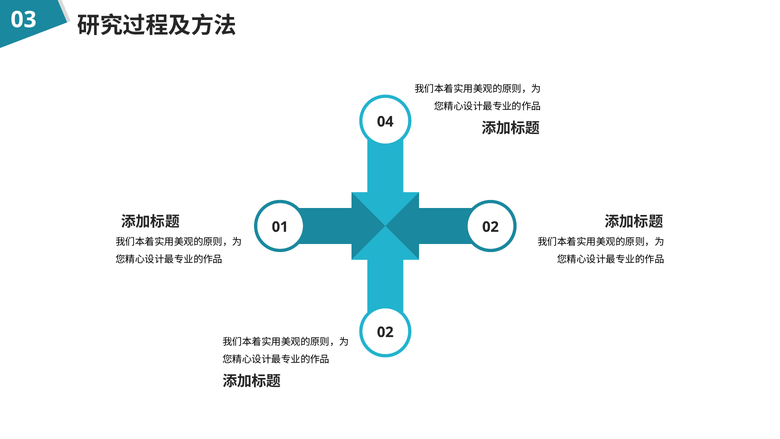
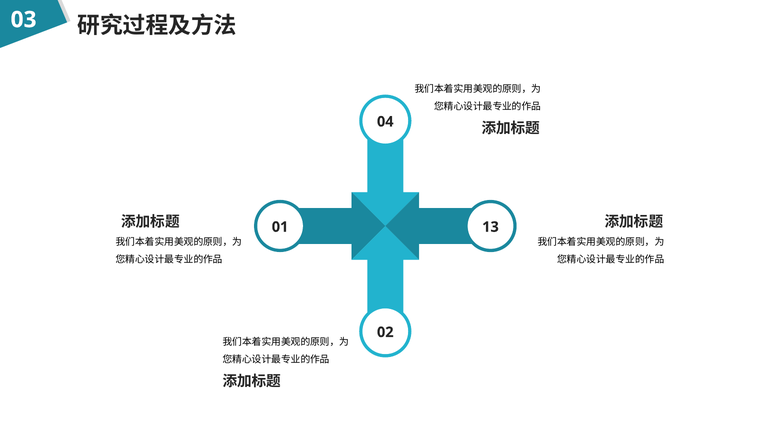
01 02: 02 -> 13 (491, 227)
